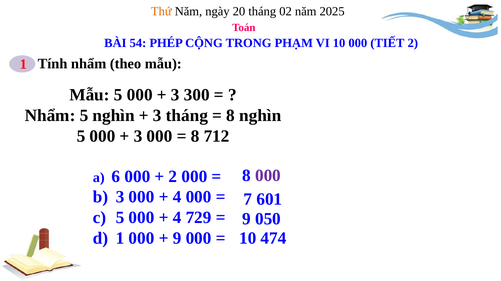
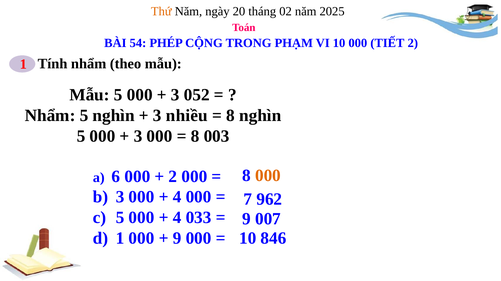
300: 300 -> 052 (197, 95)
3 tháng: tháng -> nhiều (187, 116)
712: 712 -> 003 (217, 136)
000 colour: purple -> orange (268, 176)
601: 601 -> 962 (269, 199)
729: 729 -> 033 (199, 218)
050: 050 -> 007 (268, 219)
474: 474 -> 846 (273, 238)
